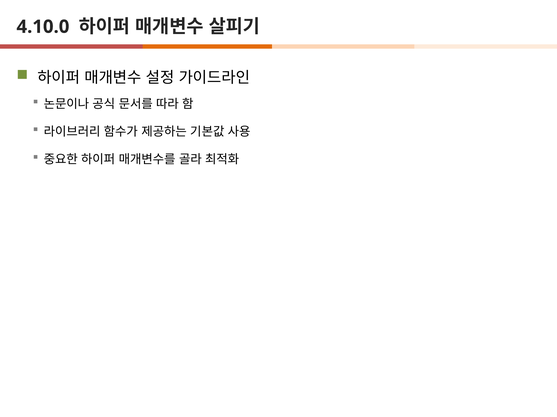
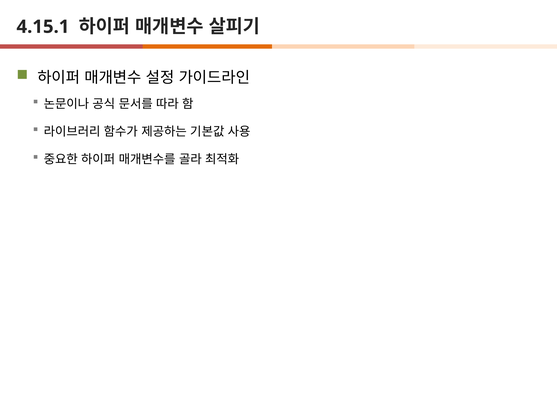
4.10.0: 4.10.0 -> 4.15.1 (43, 27)
